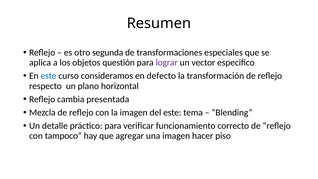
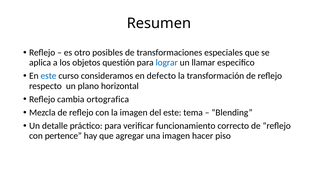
segunda: segunda -> posibles (108, 53)
lograr colour: purple -> blue (167, 63)
vector: vector -> llamar (203, 63)
presentada: presentada -> ortografica (108, 99)
tampoco: tampoco -> pertence (63, 136)
